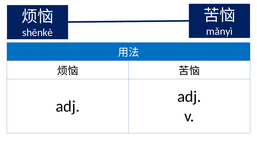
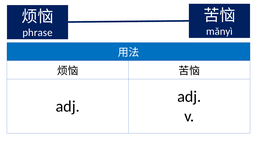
shēnkè: shēnkè -> phrase (37, 32)
